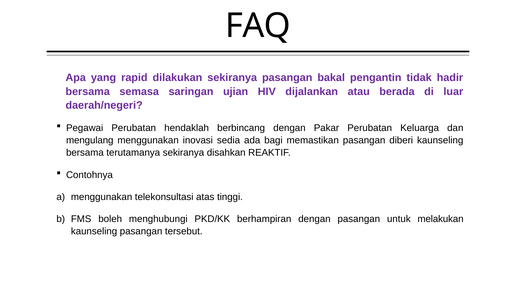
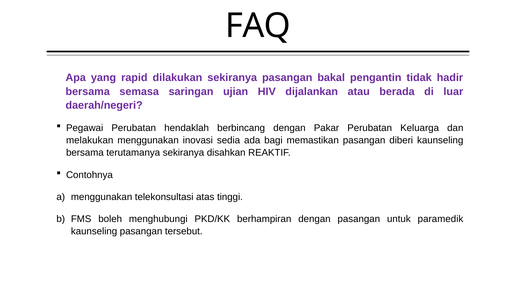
mengulang: mengulang -> melakukan (90, 140)
melakukan: melakukan -> paramedik (440, 219)
